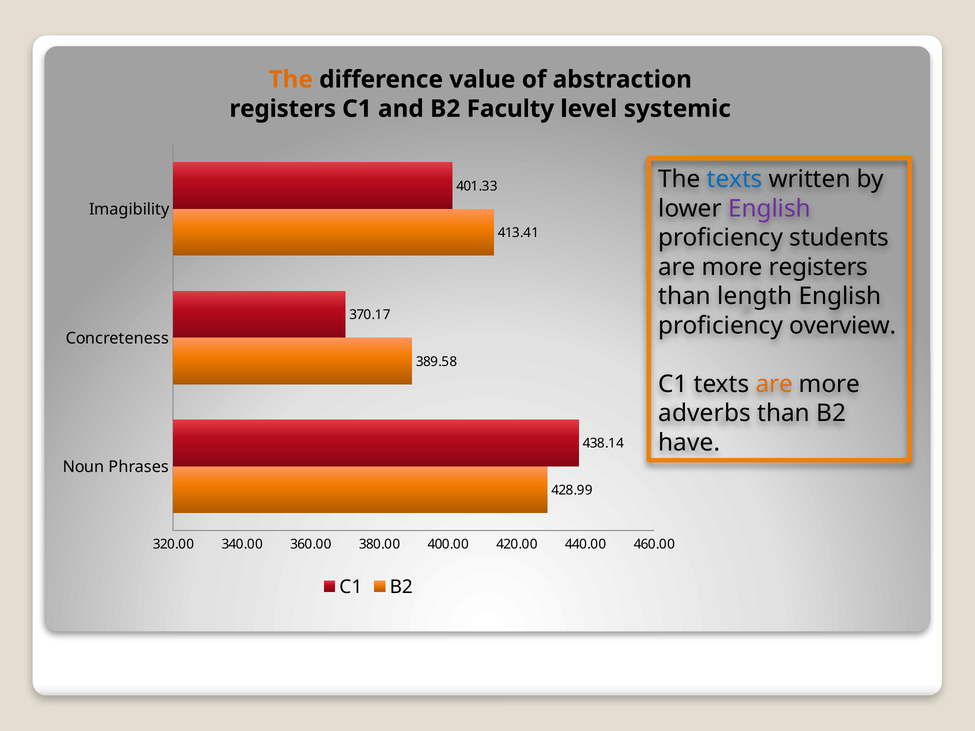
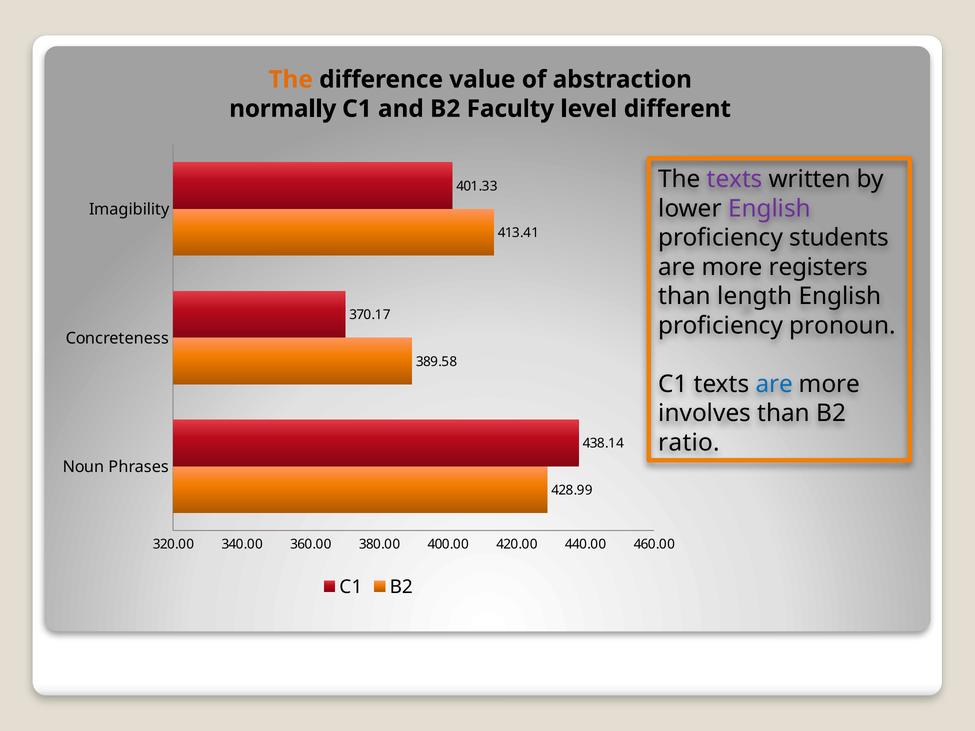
registers: registers -> normally (283, 109)
systemic: systemic -> different (677, 109)
texts colour: blue -> purple (735, 179)
overview: overview -> pronoun (843, 326)
are colour: orange -> blue (774, 384)
adverbs: adverbs -> involves (705, 413)
have: have -> ratio (689, 443)
